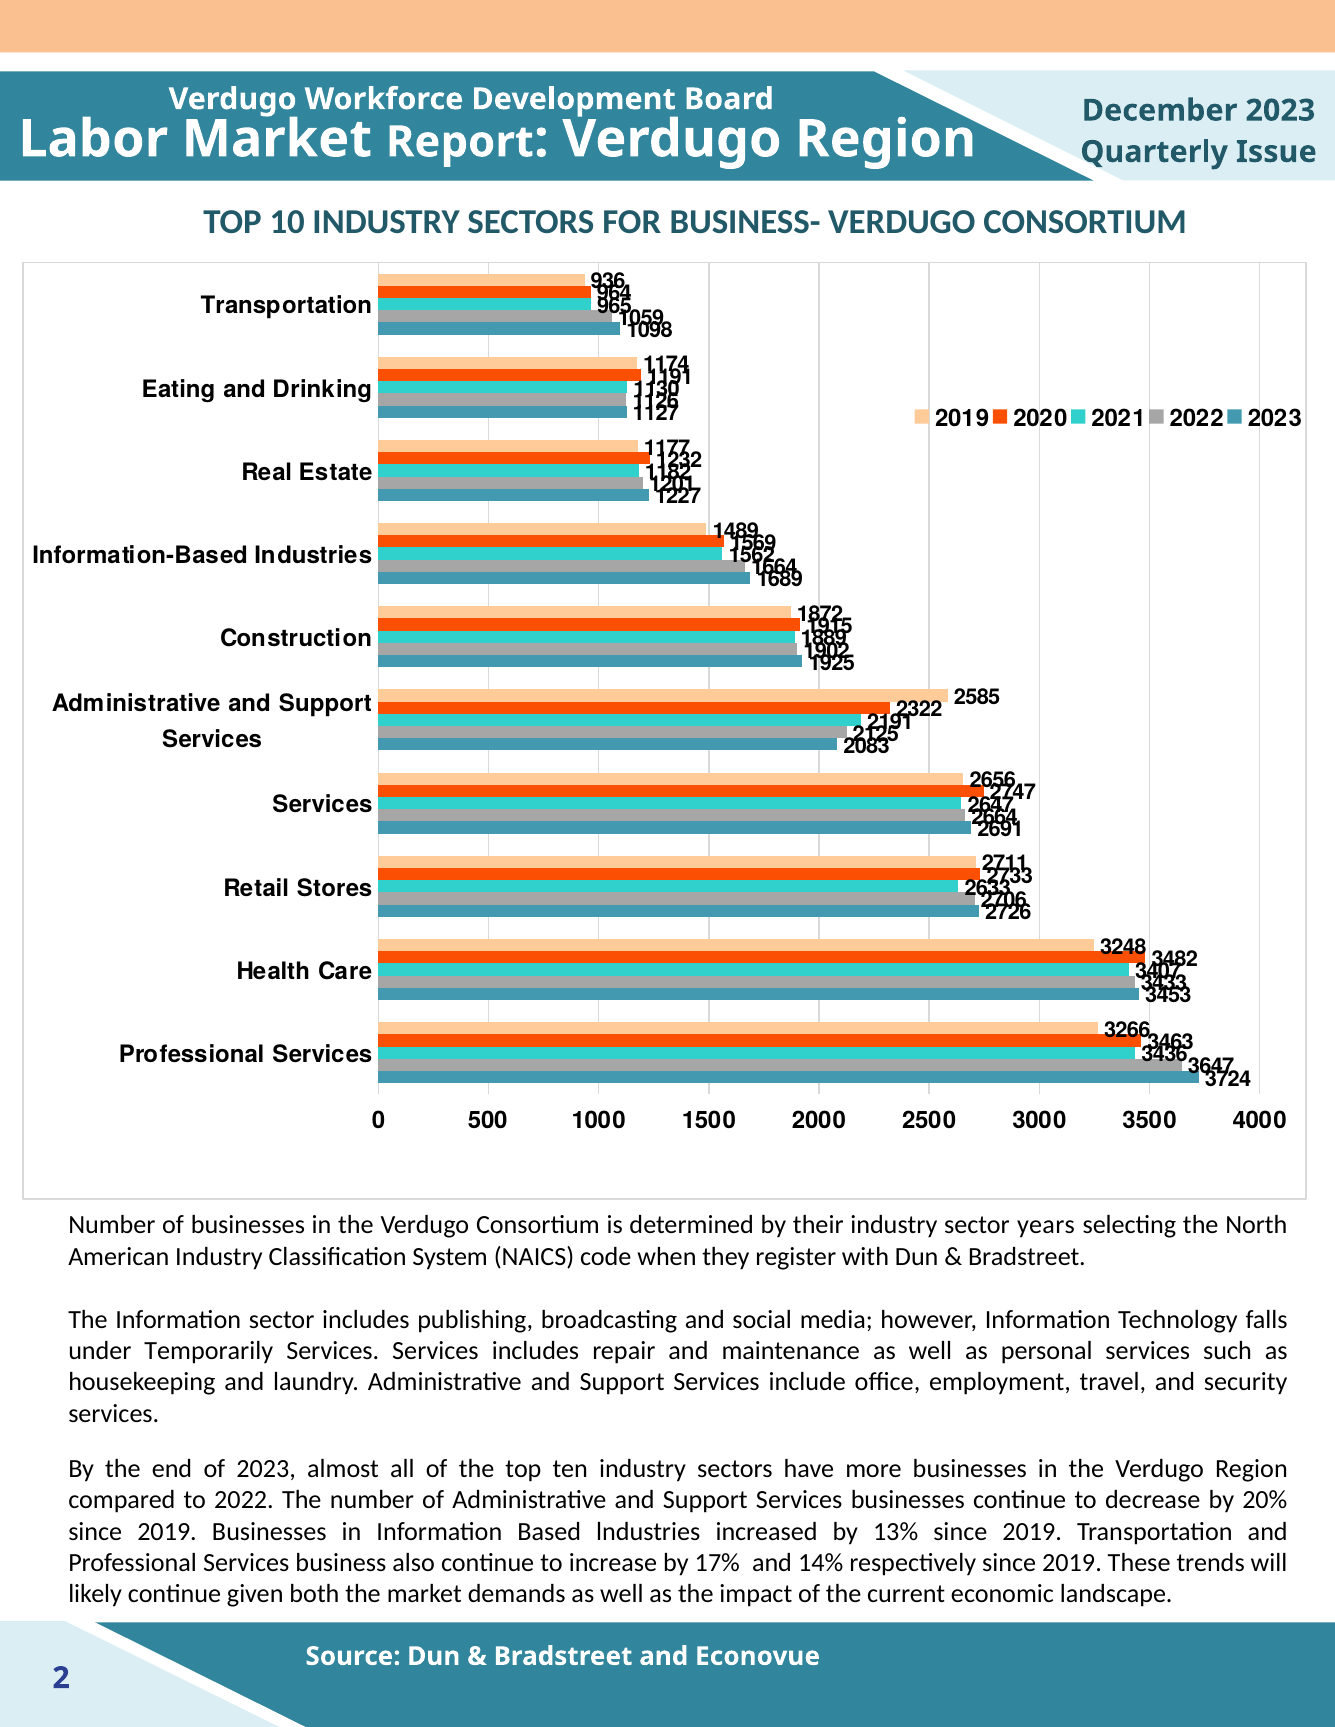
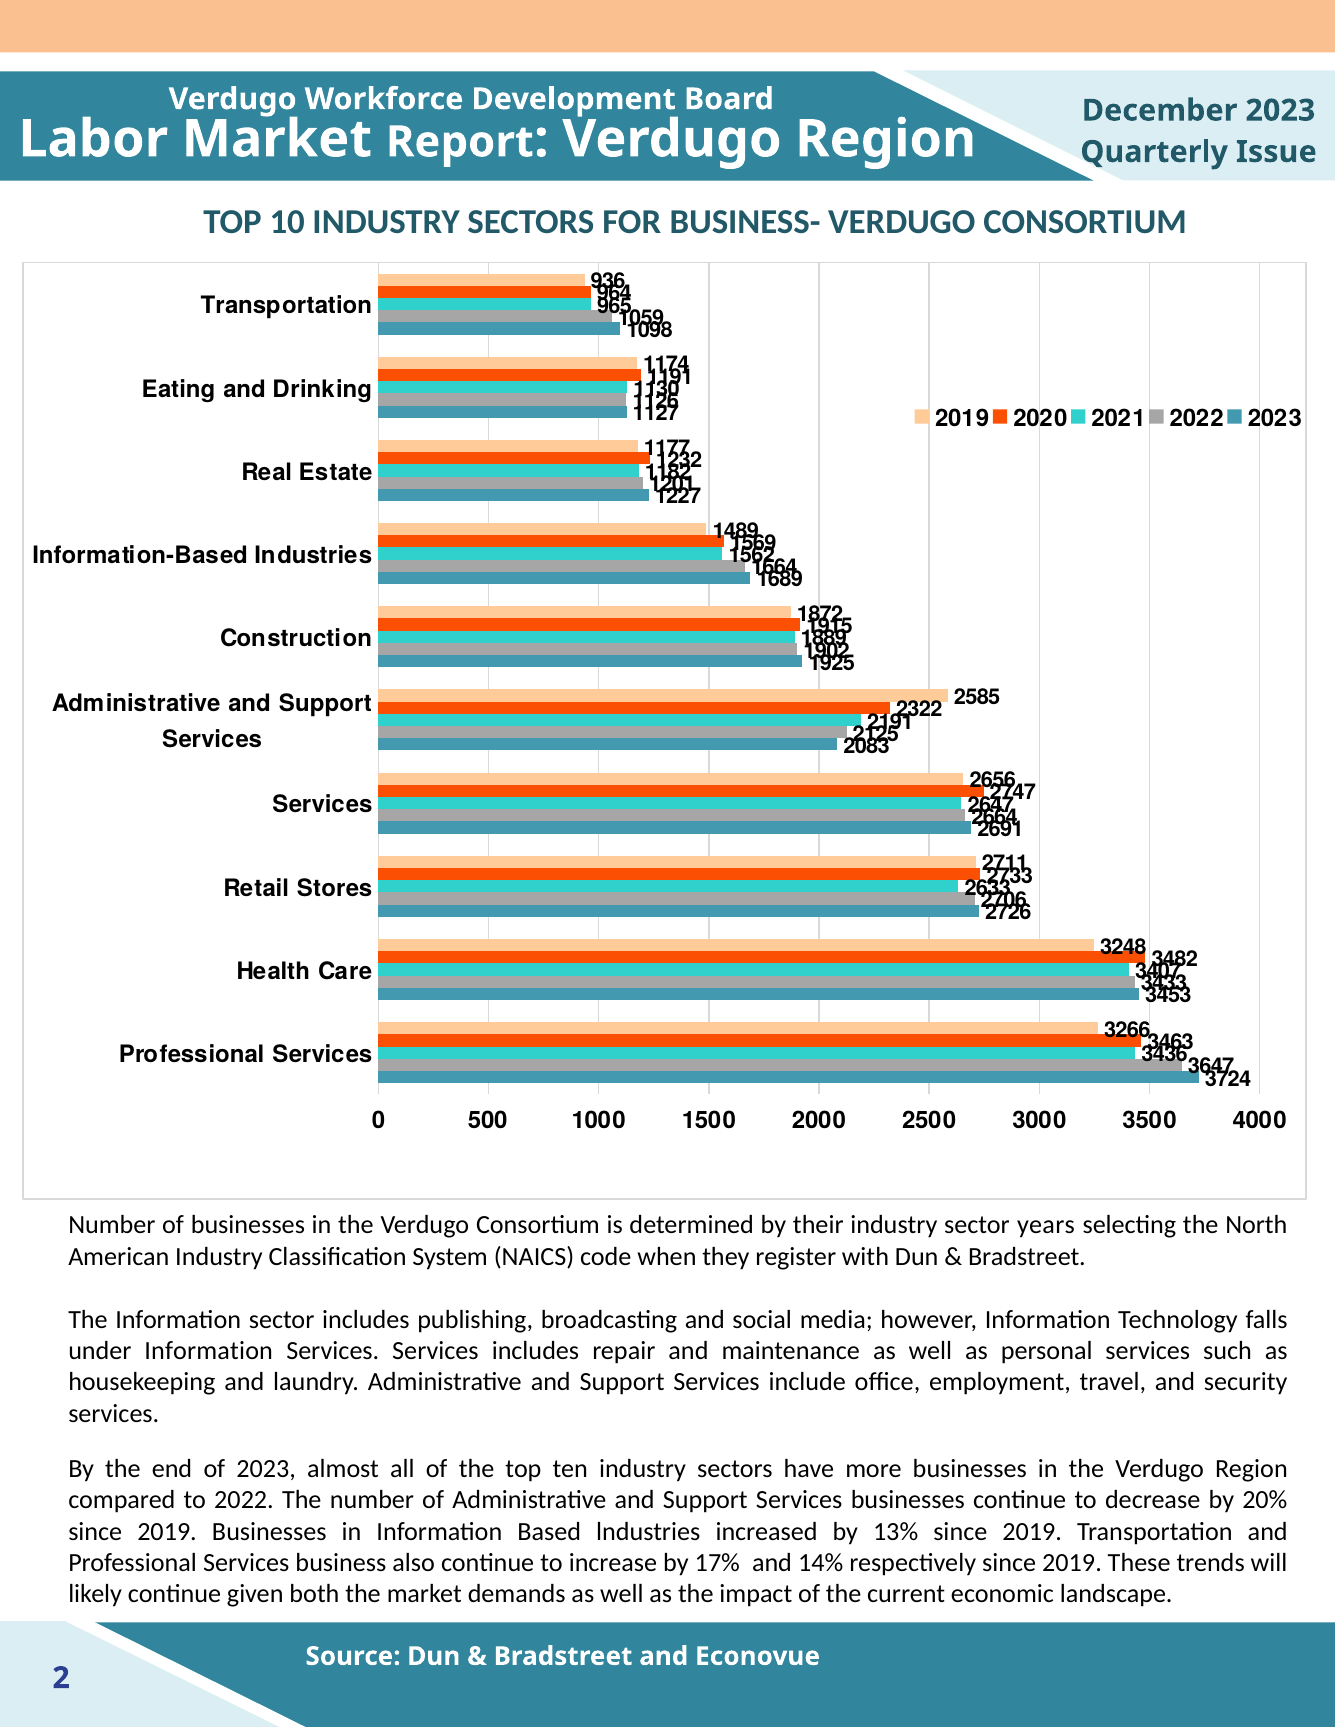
under Temporarily: Temporarily -> Information (209, 1351)
